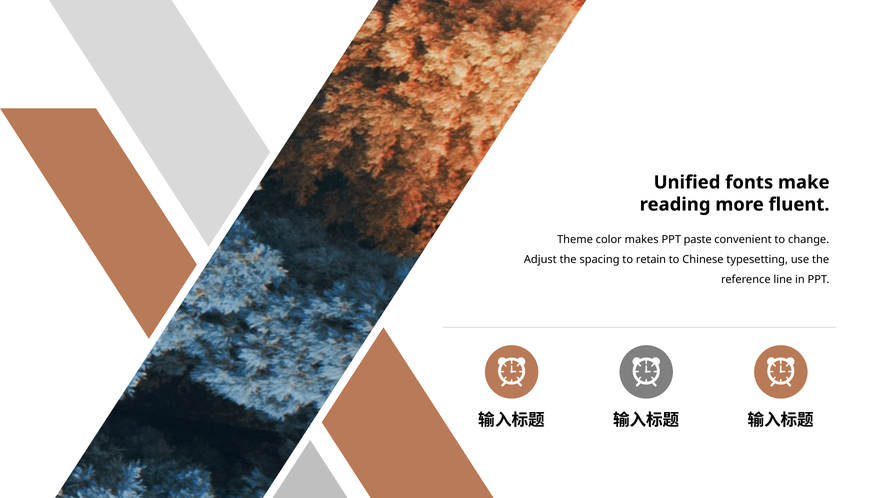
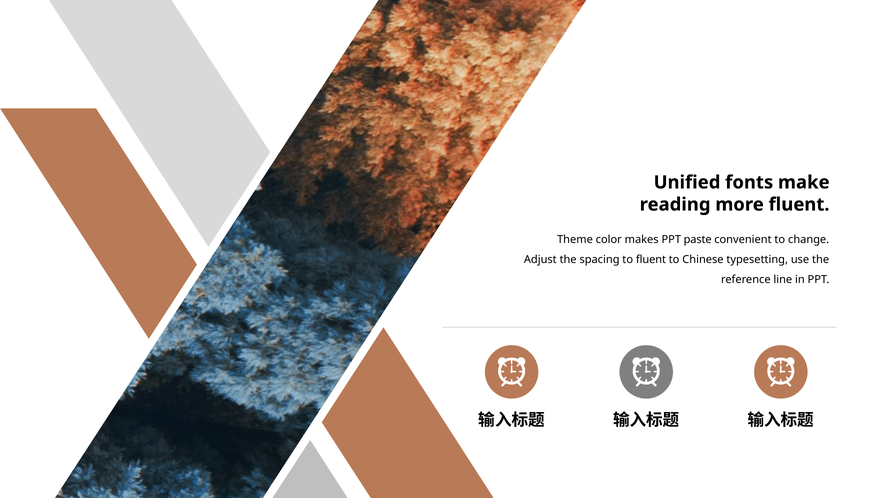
to retain: retain -> fluent (651, 259)
